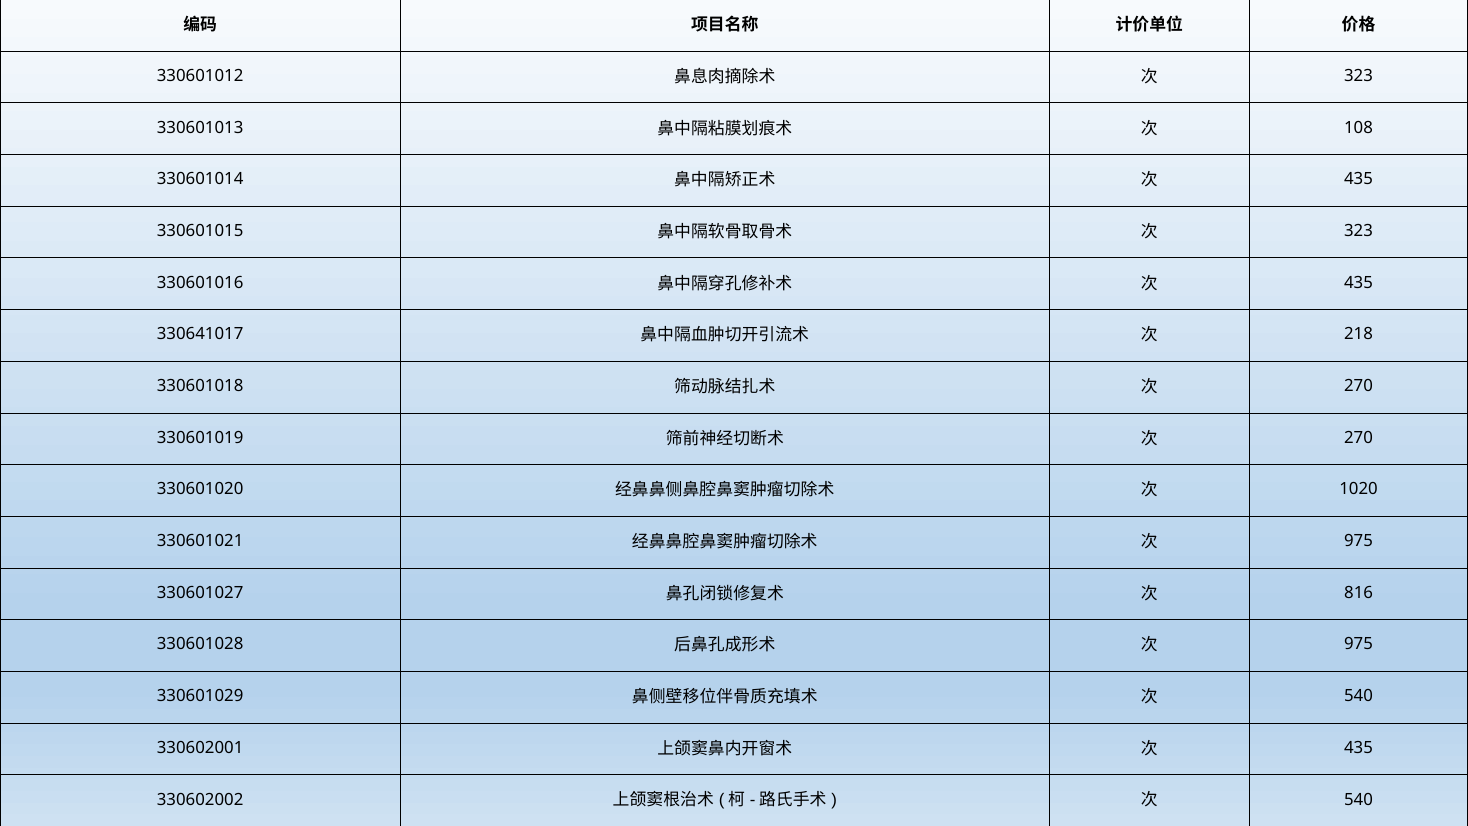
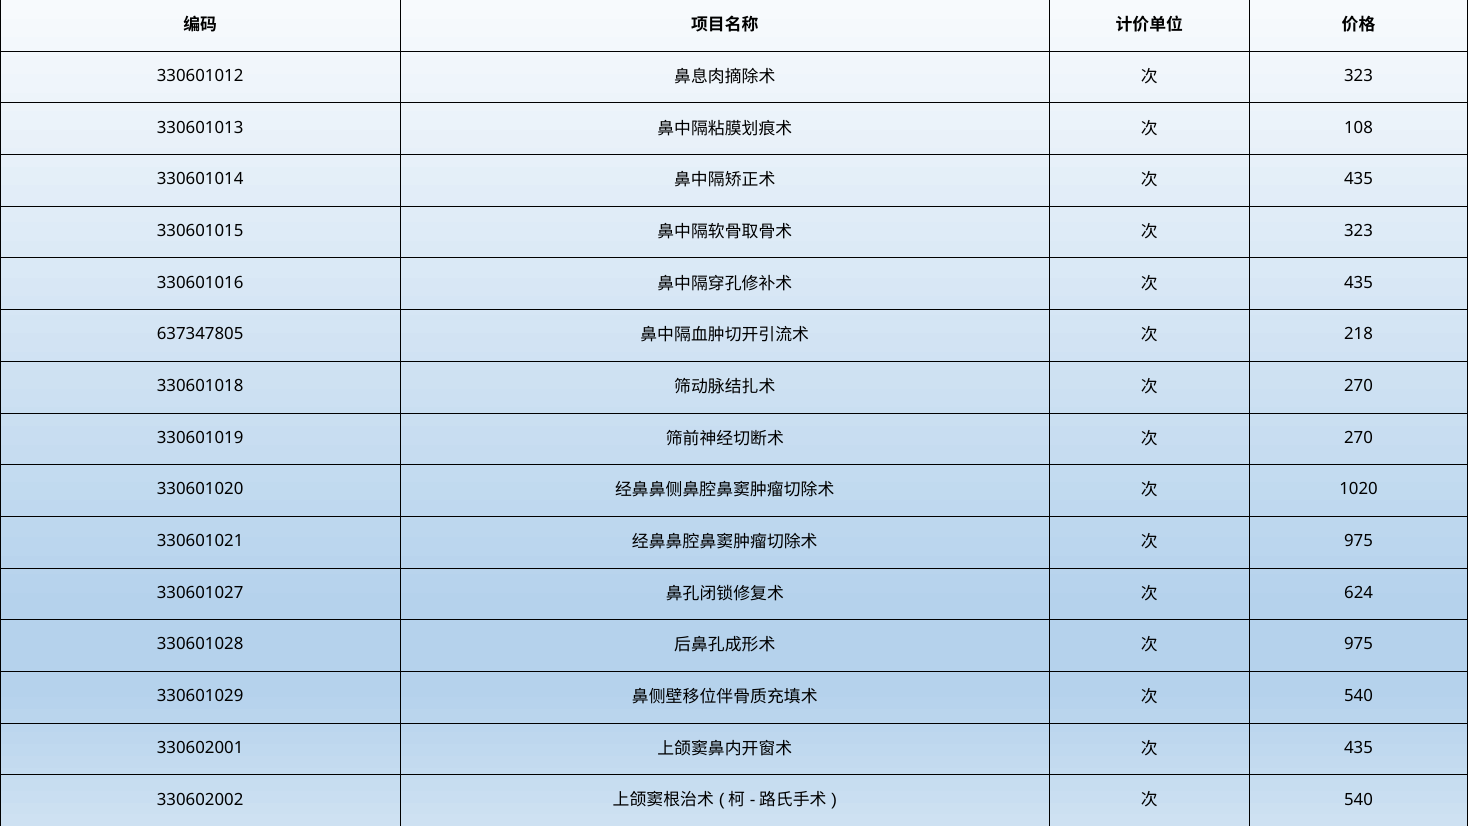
330641017: 330641017 -> 637347805 (200, 334)
816: 816 -> 624 (1359, 593)
